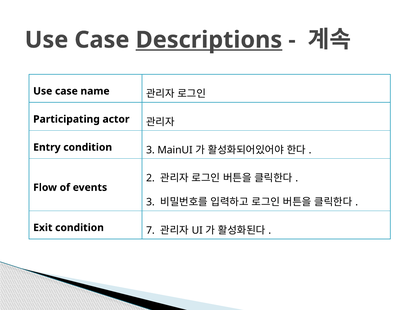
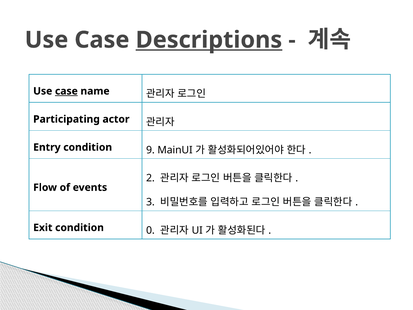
case underline: none -> present (66, 91)
condition 3: 3 -> 9 (150, 150)
7: 7 -> 0 (150, 230)
